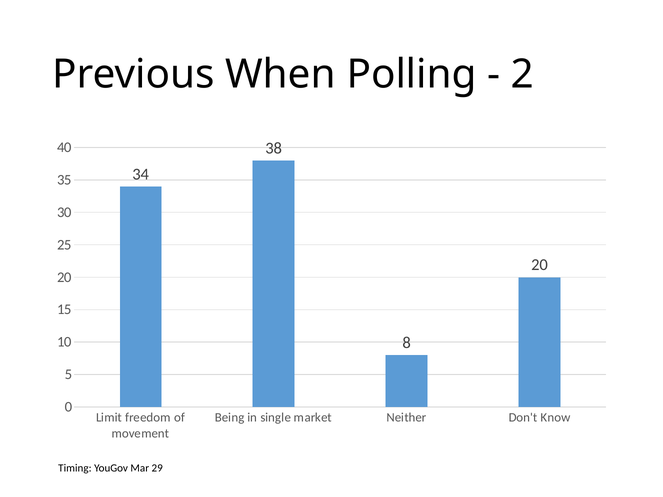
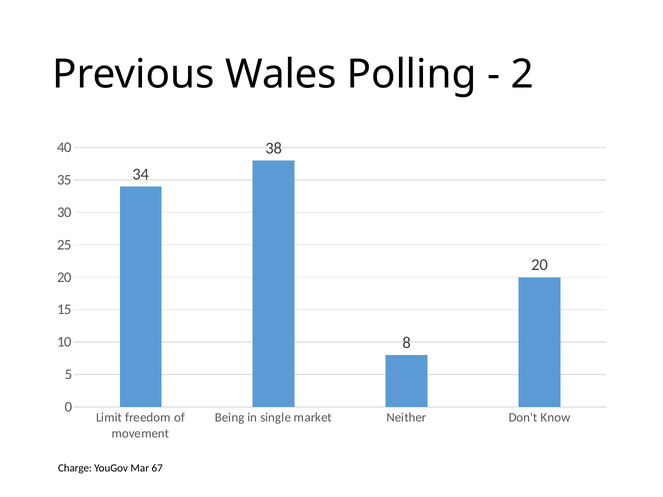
When: When -> Wales (281, 74)
Timing: Timing -> Charge (75, 468)
29: 29 -> 67 (157, 468)
